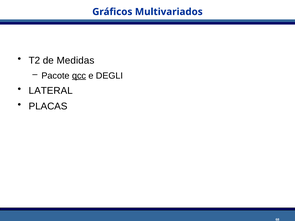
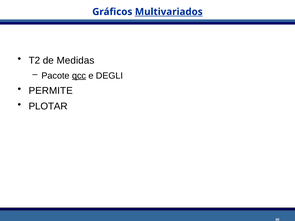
Multivariados underline: none -> present (169, 12)
LATERAL: LATERAL -> PERMITE (51, 91)
PLACAS: PLACAS -> PLOTAR (48, 106)
